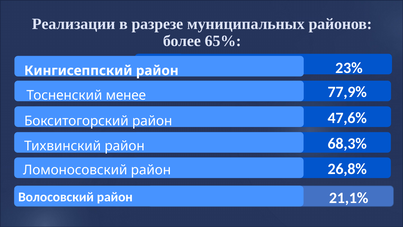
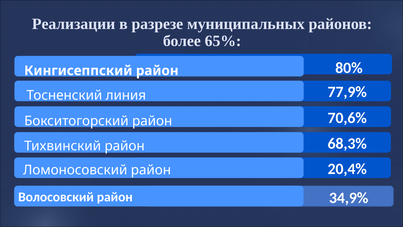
23%: 23% -> 80% (349, 68)
менее: менее -> линия (126, 95)
47,6%: 47,6% -> 70,6% (347, 118)
26,8%: 26,8% -> 20,4% (347, 169)
21,1%: 21,1% -> 34,9% (349, 198)
